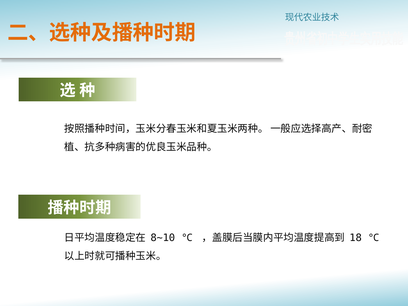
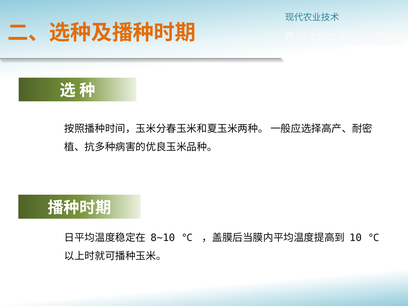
18: 18 -> 10 (356, 238)
